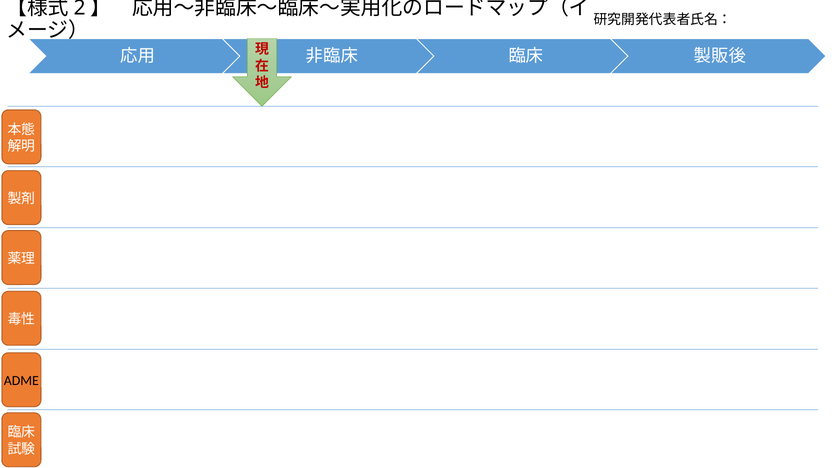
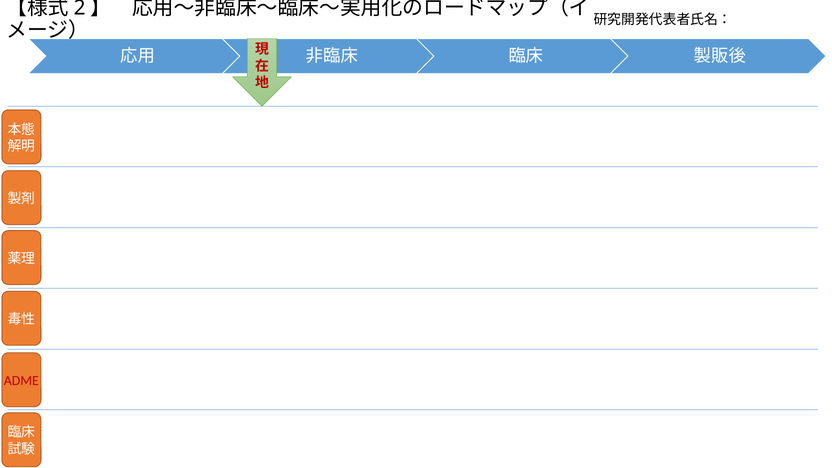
ADME colour: black -> red (21, 381)
